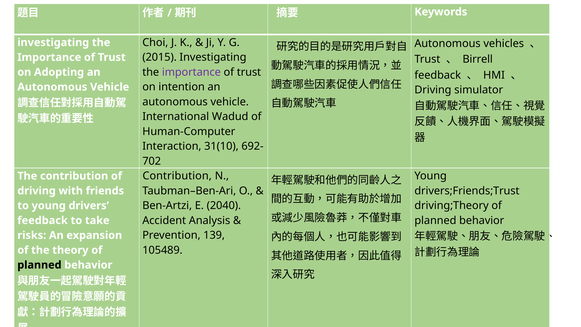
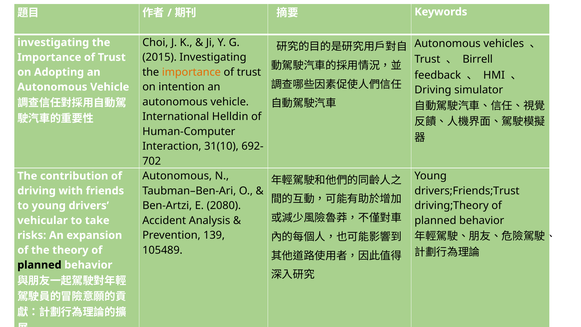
importance colour: purple -> orange (191, 72)
Wadud: Wadud -> Helldin (230, 117)
Contribution: Contribution -> Autonomous (177, 176)
2040: 2040 -> 2080 (224, 206)
feedback: feedback -> vehicular (43, 220)
